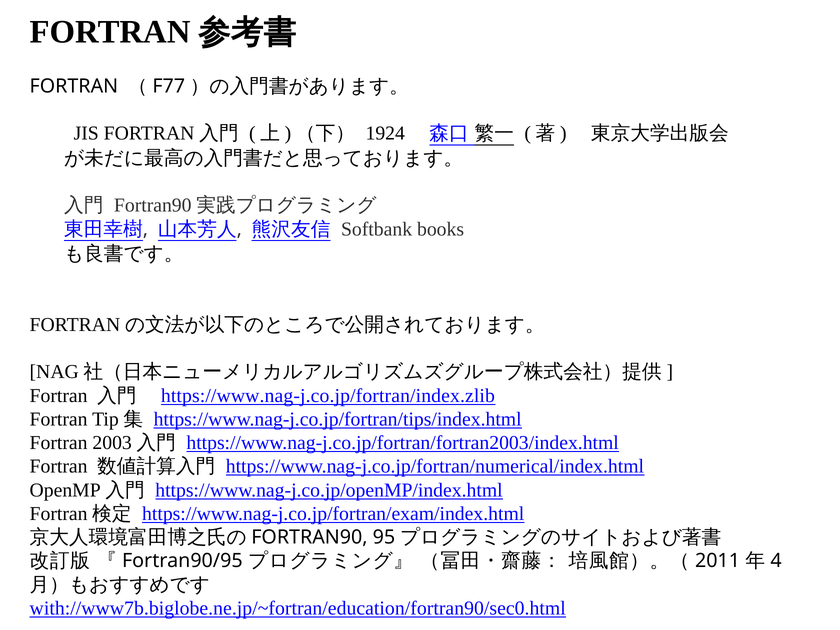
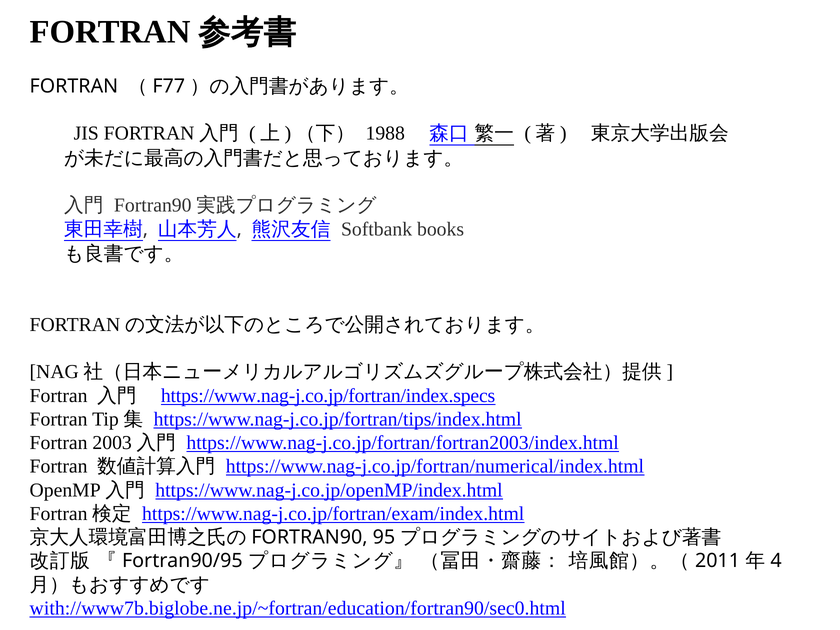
1924: 1924 -> 1988 (385, 133)
https://www.nag-j.co.jp/fortran/index.zlib: https://www.nag-j.co.jp/fortran/index.zlib -> https://www.nag-j.co.jp/fortran/index.specs (328, 396)
